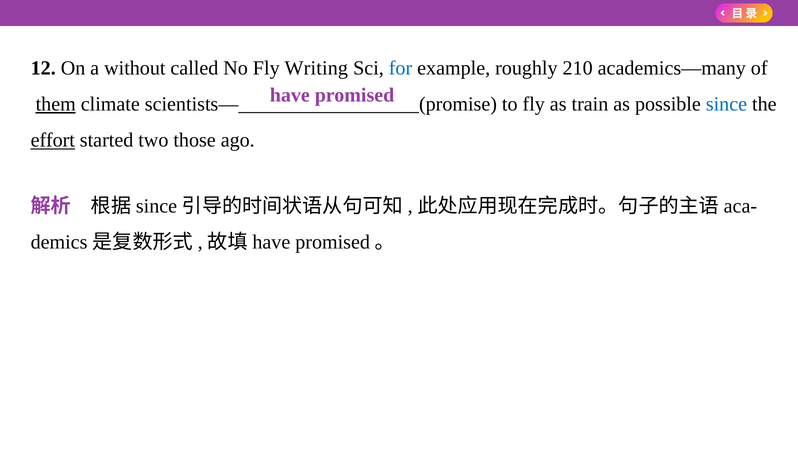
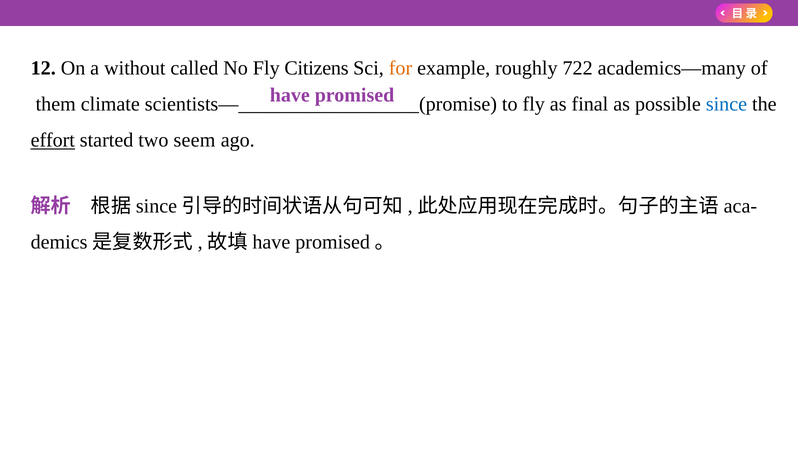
Writing: Writing -> Citizens (317, 68)
for colour: blue -> orange (401, 68)
210: 210 -> 722 (578, 68)
them underline: present -> none (56, 104)
train: train -> final (590, 104)
those: those -> seem (194, 140)
